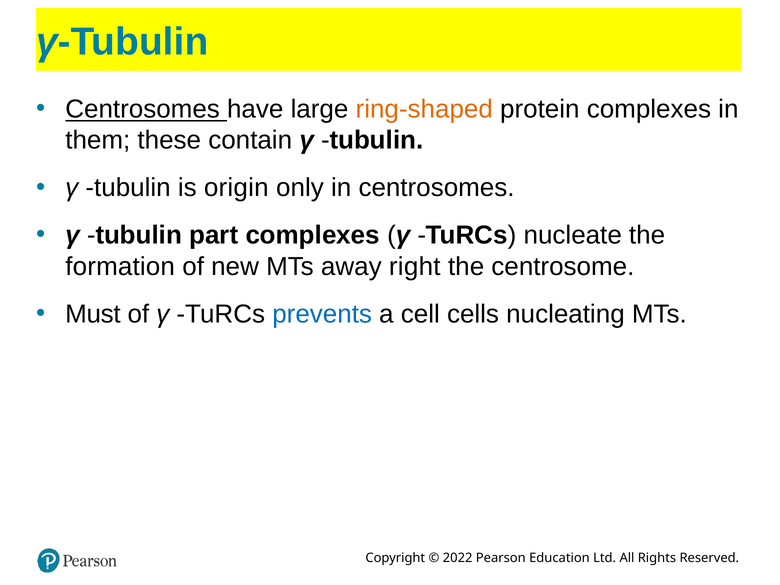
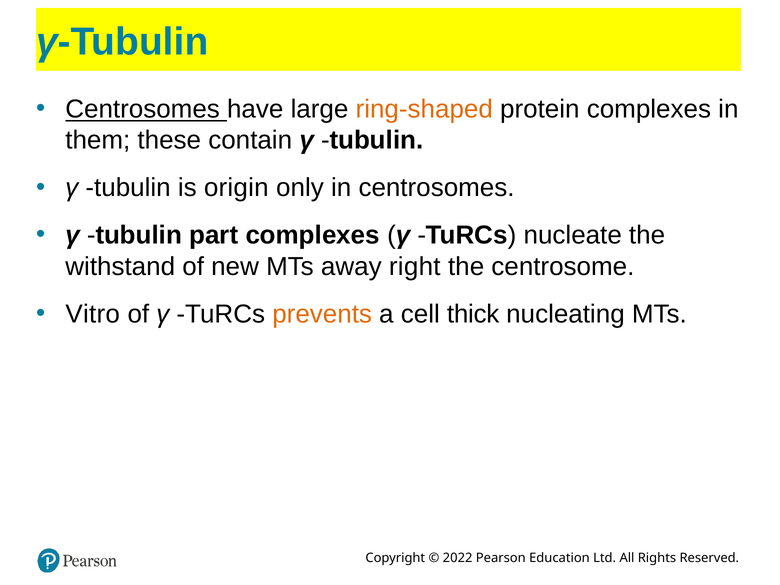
formation: formation -> withstand (120, 267)
Must: Must -> Vitro (93, 314)
prevents colour: blue -> orange (322, 314)
cells: cells -> thick (473, 314)
